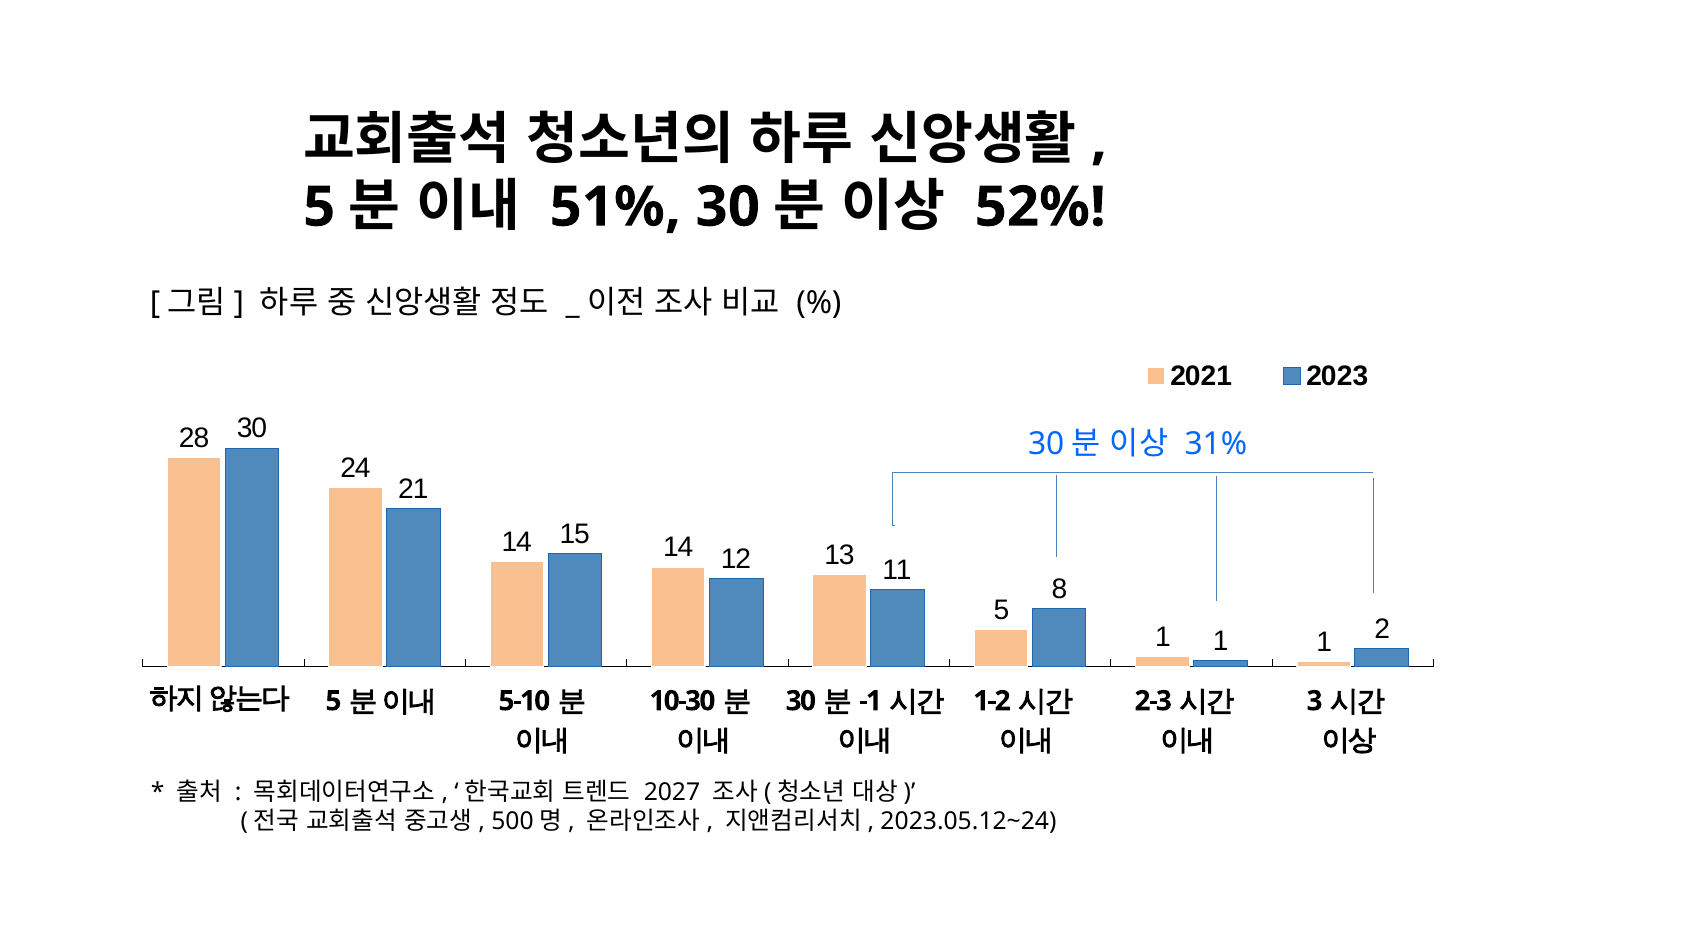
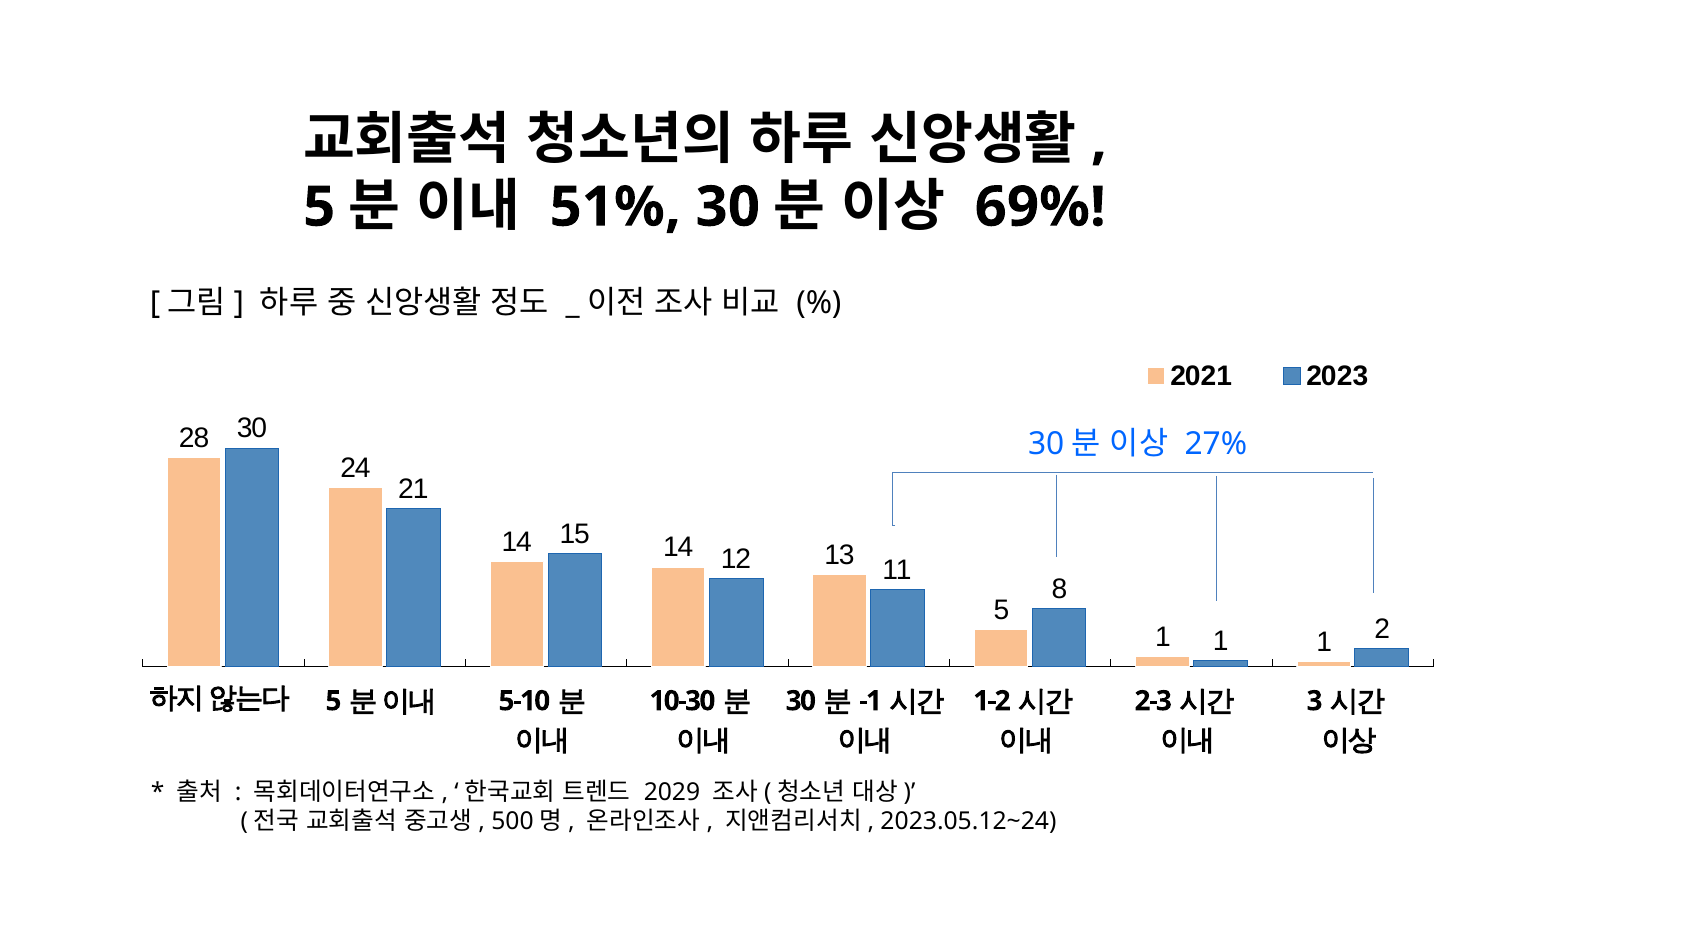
52%: 52% -> 69% (1040, 207)
31%: 31% -> 27% (1216, 444)
2027: 2027 -> 2029 (672, 792)
